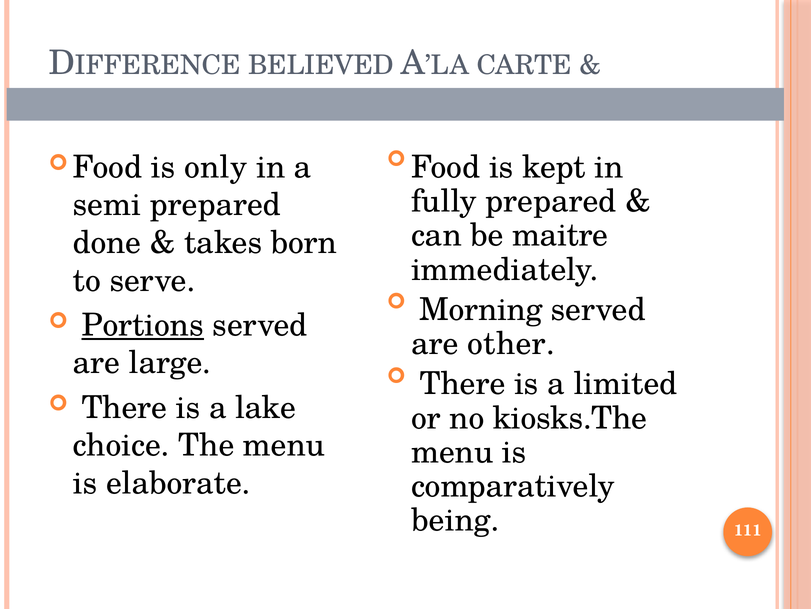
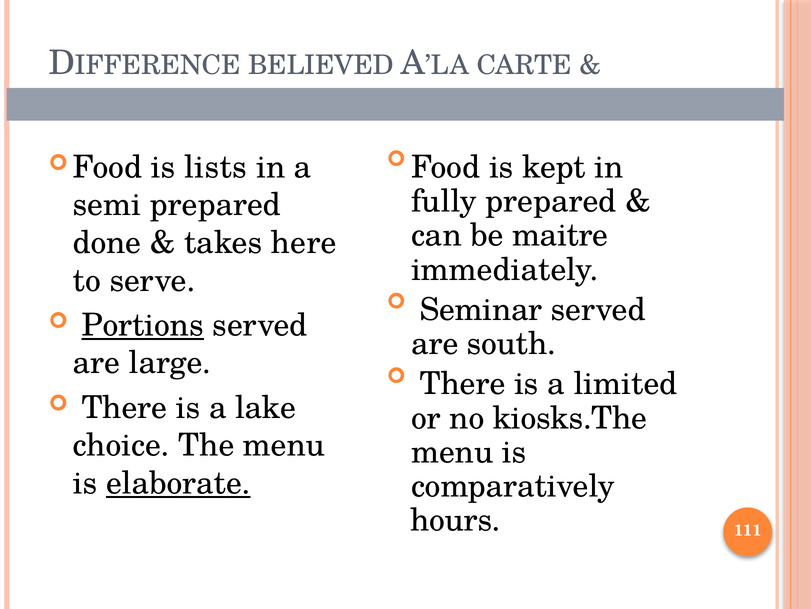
only: only -> lists (216, 167)
born: born -> here (304, 243)
Morning: Morning -> Seminar (481, 309)
other: other -> south (511, 343)
elaborate underline: none -> present (178, 483)
being: being -> hours (456, 520)
